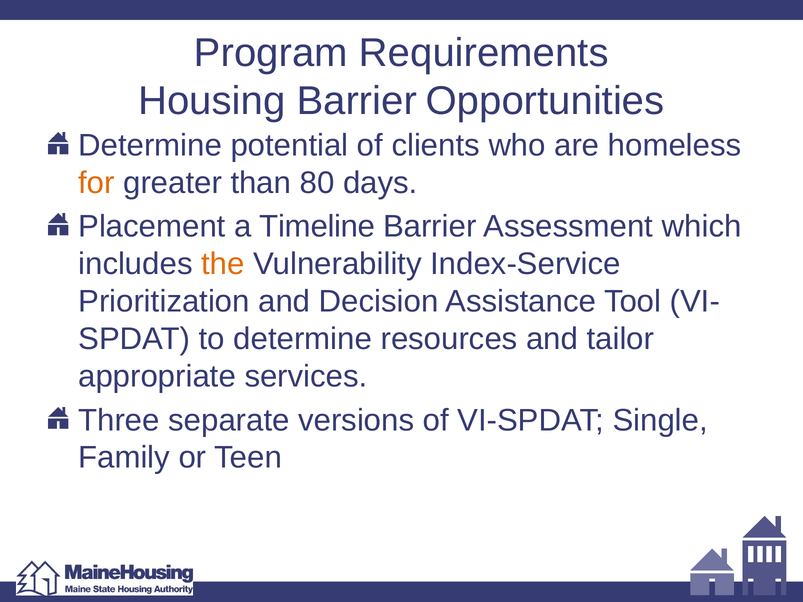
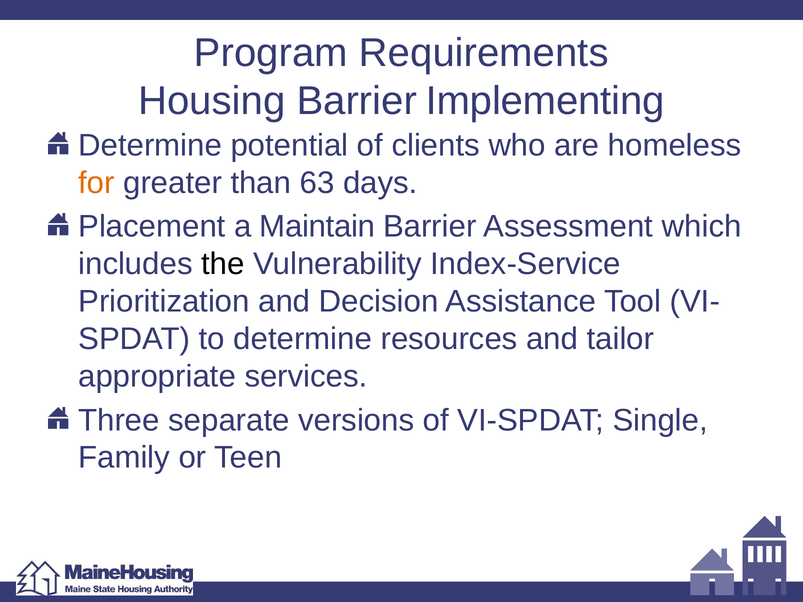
Opportunities: Opportunities -> Implementing (545, 101)
80: 80 -> 63 (317, 183)
Timeline: Timeline -> Maintain (317, 227)
the colour: orange -> black (223, 264)
